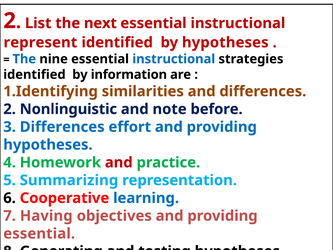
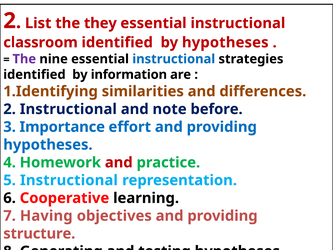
next: next -> they (100, 23)
represent: represent -> classroom (41, 42)
The colour: blue -> purple (24, 59)
2 Nonlinguistic: Nonlinguistic -> Instructional (68, 109)
3 Differences: Differences -> Importance (62, 127)
5 Summarizing: Summarizing -> Instructional (69, 180)
learning colour: blue -> black (146, 198)
essential: essential -> structure (39, 233)
